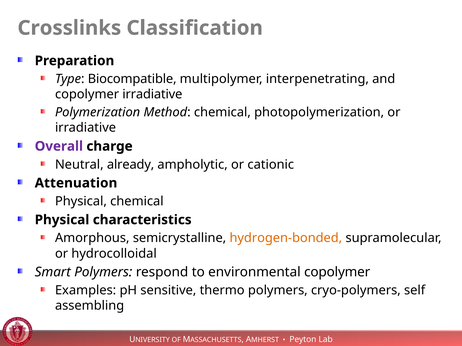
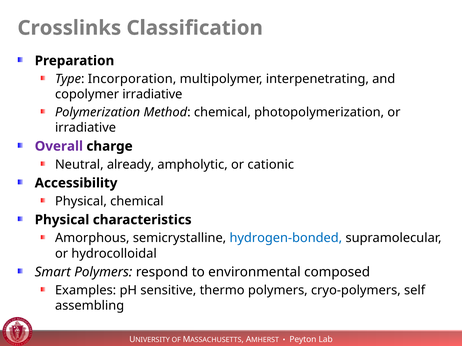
Biocompatible: Biocompatible -> Incorporation (132, 79)
Attenuation: Attenuation -> Accessibility (76, 183)
hydrogen-bonded colour: orange -> blue (286, 238)
environmental copolymer: copolymer -> composed (337, 272)
